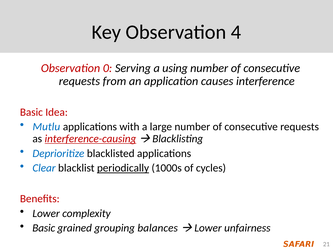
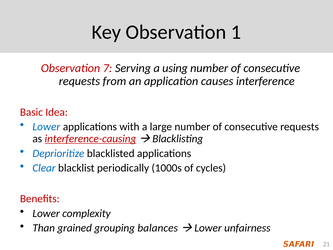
4: 4 -> 1 (236, 32)
0: 0 -> 7 (108, 68)
Mutlu: Mutlu -> Lower (46, 127)
periodically underline: present -> none (123, 168)
Basic: Basic -> Than (44, 228)
